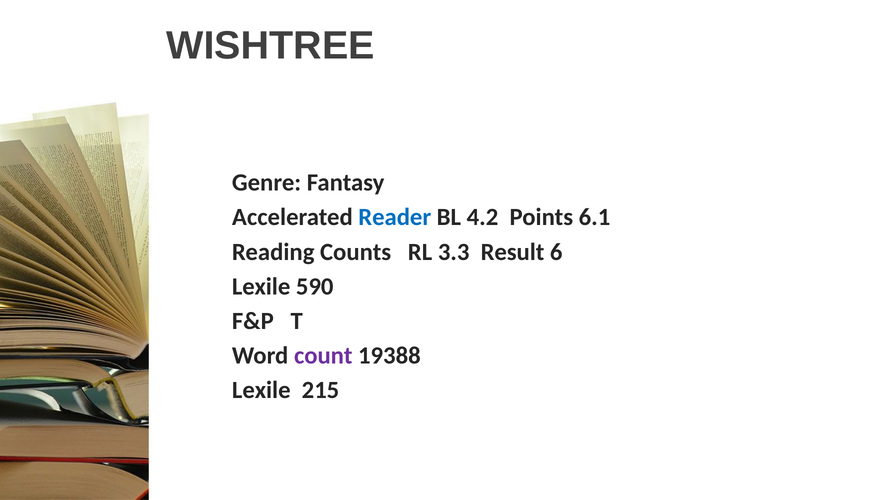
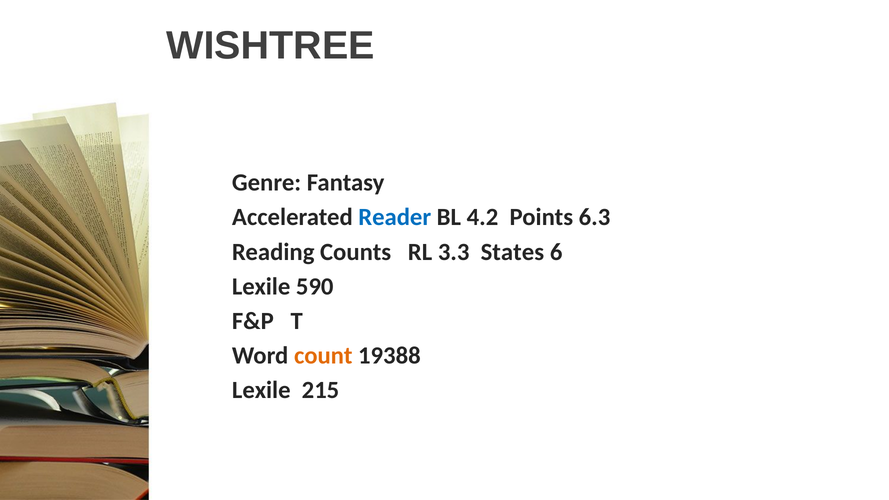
6.1: 6.1 -> 6.3 (594, 217)
Result: Result -> States (512, 252)
count colour: purple -> orange (323, 356)
